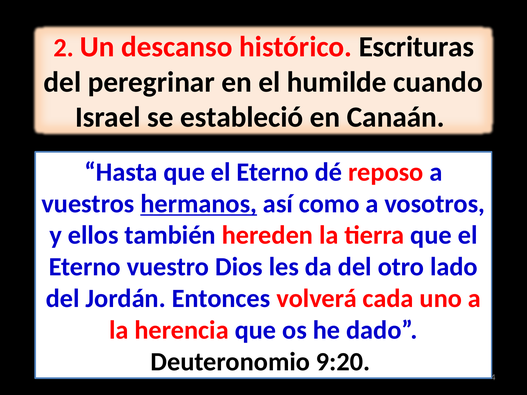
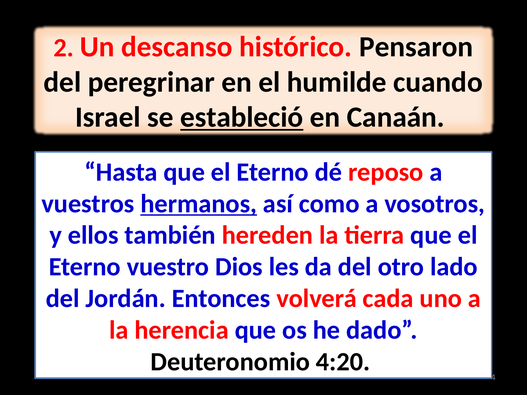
Escrituras: Escrituras -> Pensaron (416, 47)
estableció underline: none -> present (242, 117)
9:20: 9:20 -> 4:20 (343, 362)
